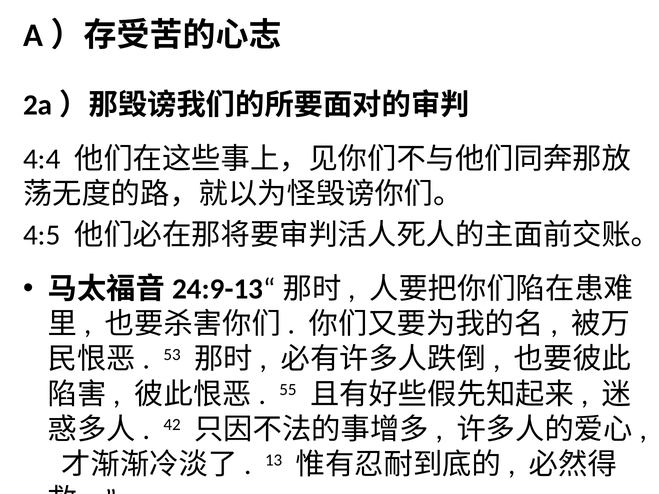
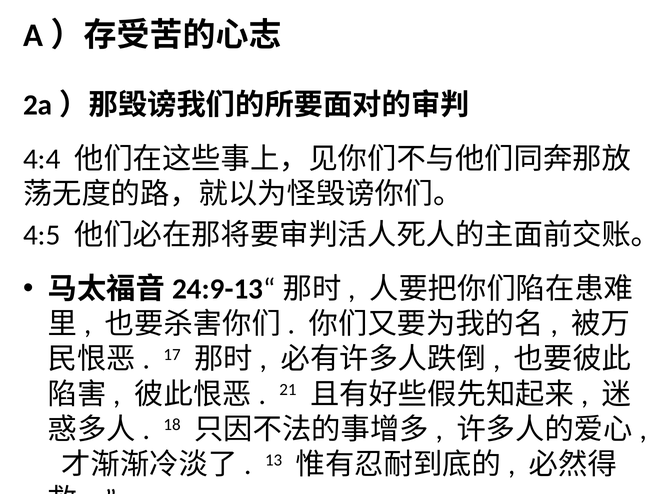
53: 53 -> 17 (172, 355)
55: 55 -> 21 (288, 390)
42: 42 -> 18 (172, 425)
